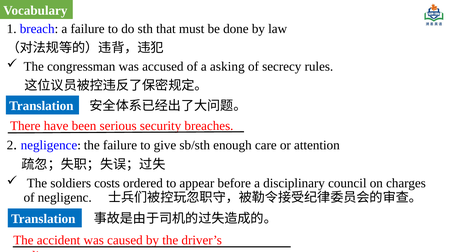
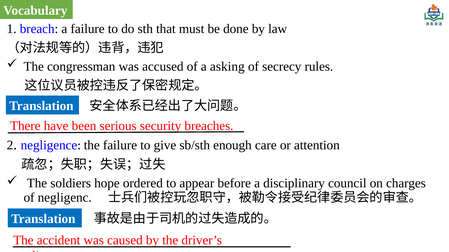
costs: costs -> hope (107, 184)
